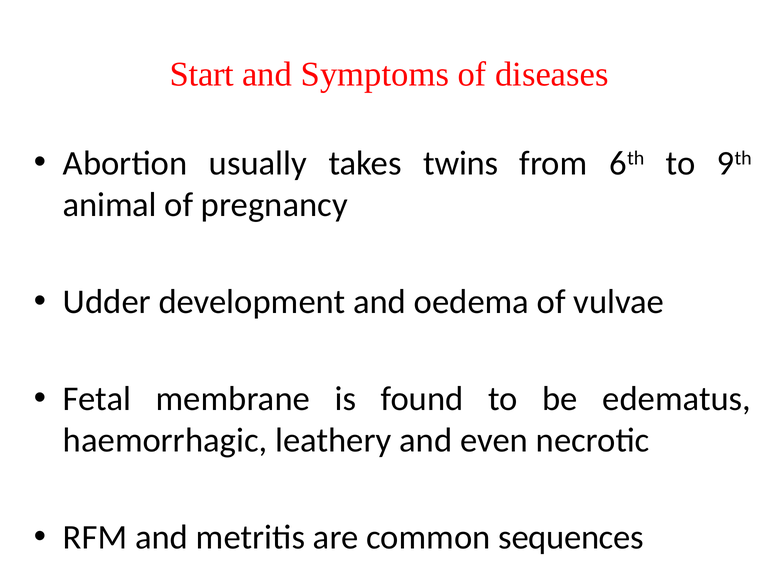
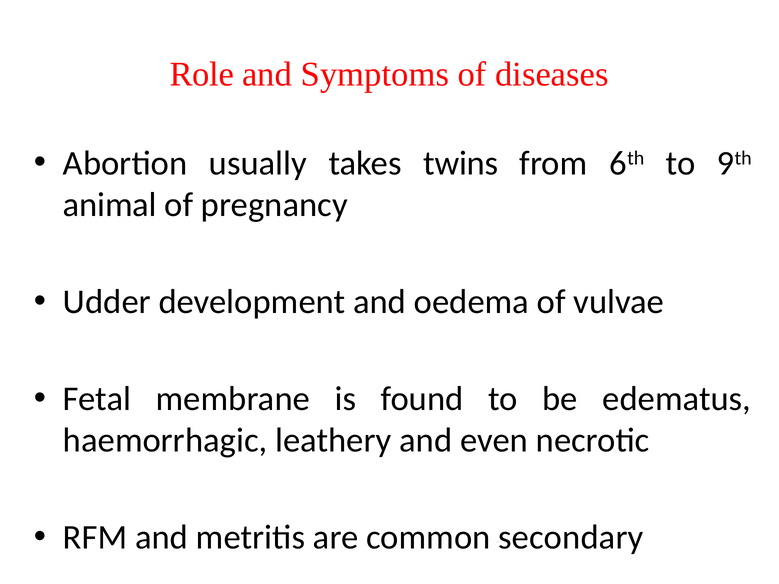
Start: Start -> Role (202, 75)
sequences: sequences -> secondary (571, 538)
